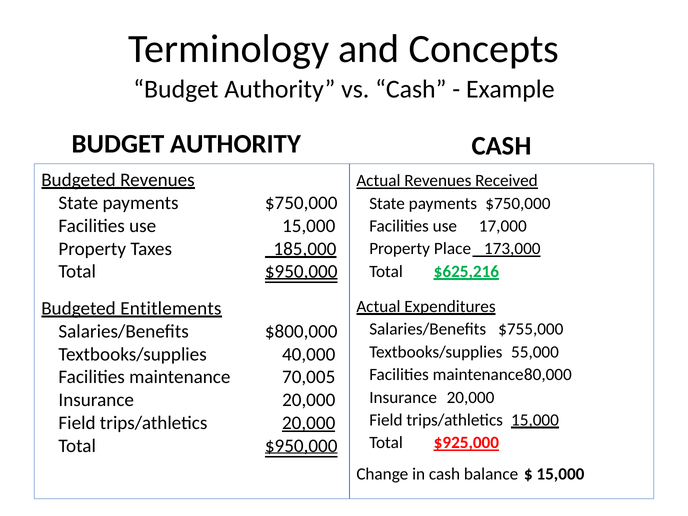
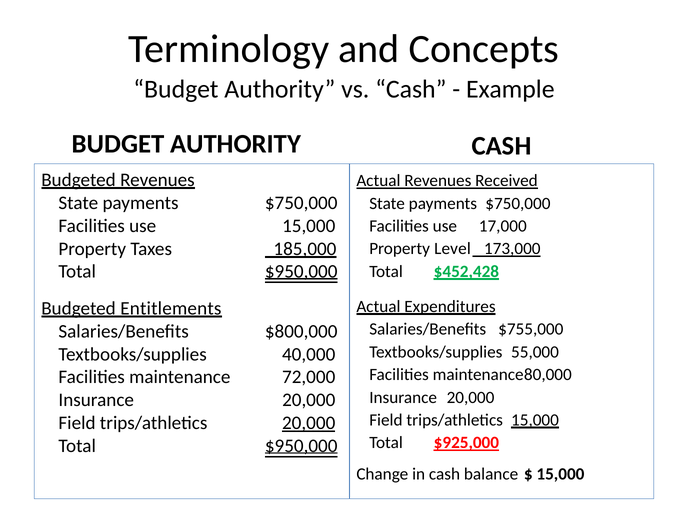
Place: Place -> Level (452, 249)
$625,216: $625,216 -> $452,428 (466, 271)
70,005: 70,005 -> 72,000 (309, 377)
